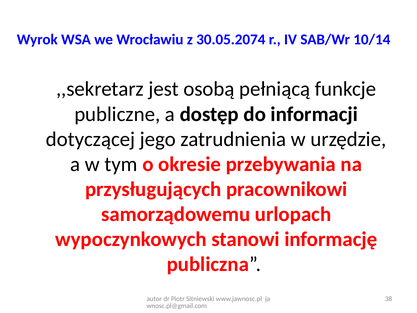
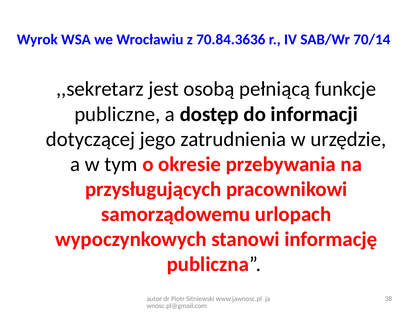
30.05.2074: 30.05.2074 -> 70.84.3636 (231, 40)
10/14: 10/14 -> 70/14 (372, 40)
